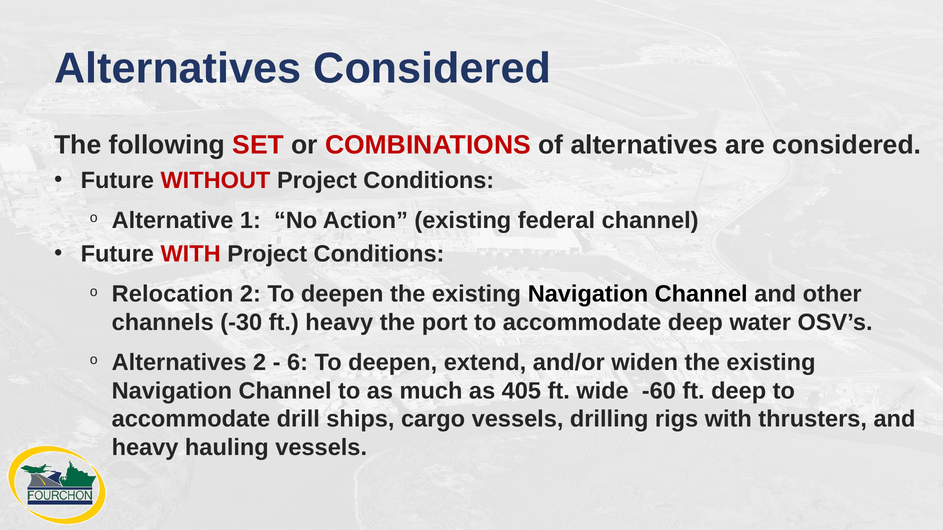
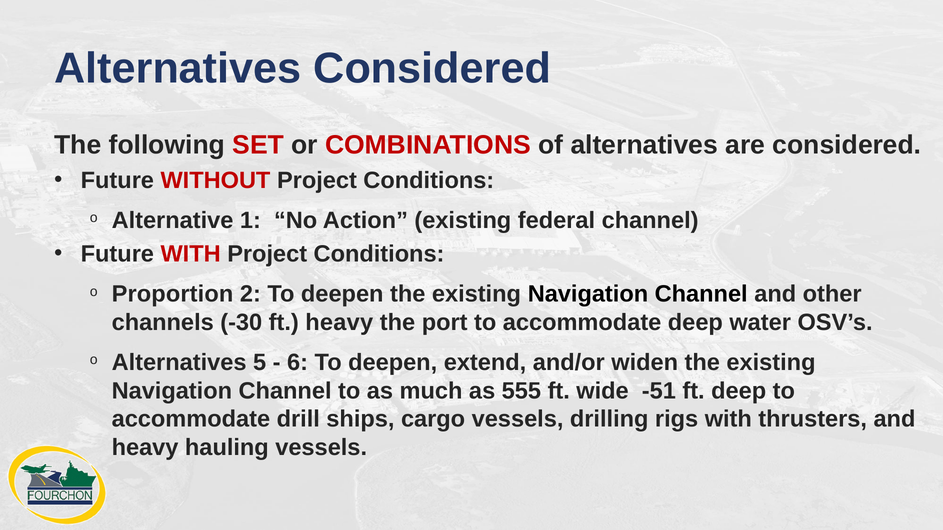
Relocation: Relocation -> Proportion (172, 294)
Alternatives 2: 2 -> 5 (260, 363)
405: 405 -> 555 (521, 391)
-60: -60 -> -51 (659, 391)
